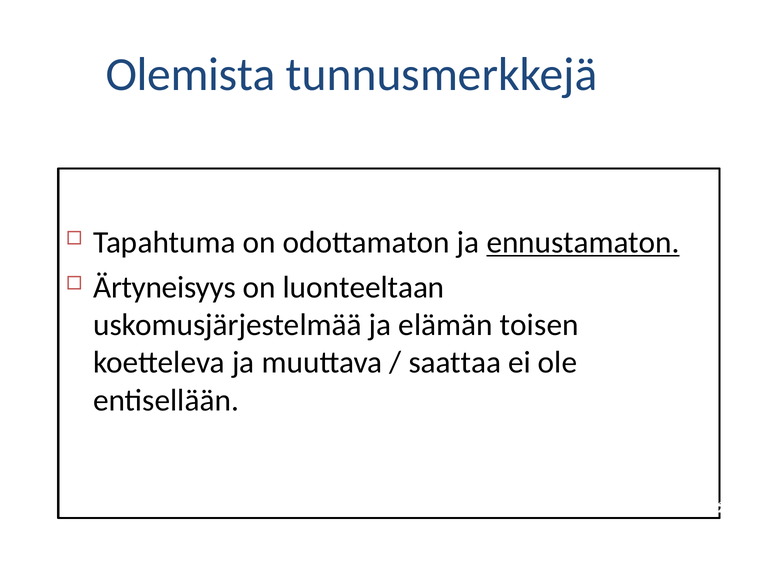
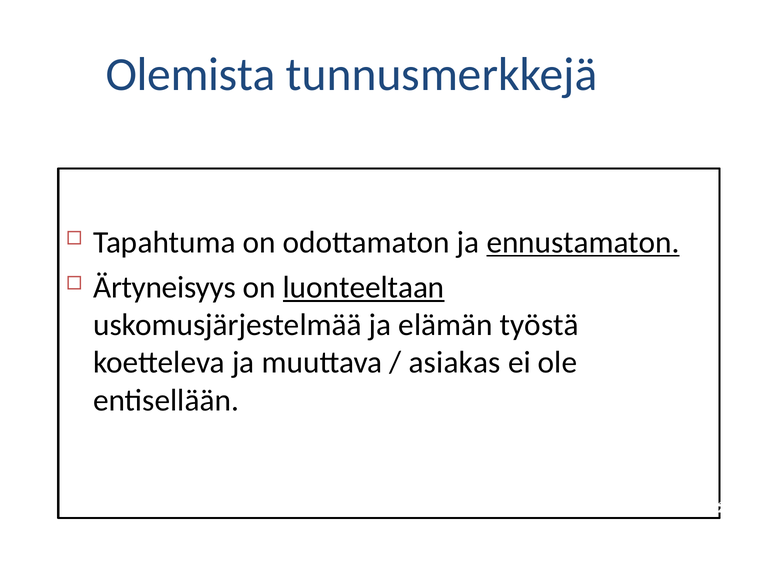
luonteeltaan underline: none -> present (364, 288)
toisen: toisen -> työstä (539, 325)
saattaa: saattaa -> asiakas (455, 363)
